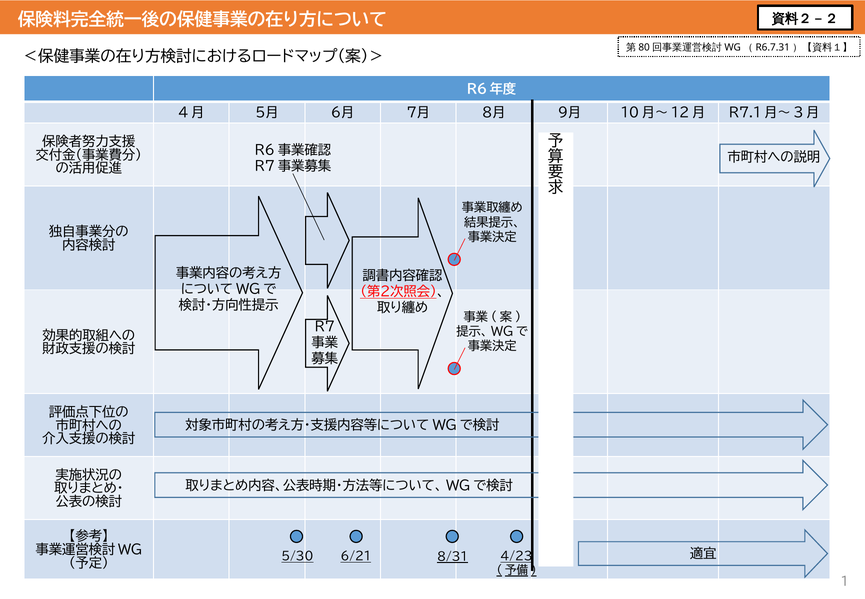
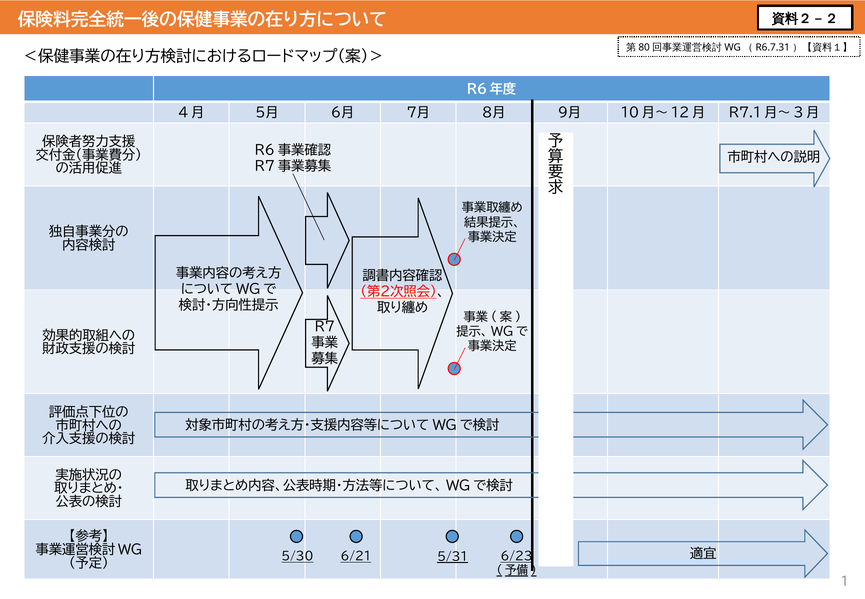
8/31: 8/31 -> 5/31 (452, 557)
4/23: 4/23 -> 6/23 (517, 556)
